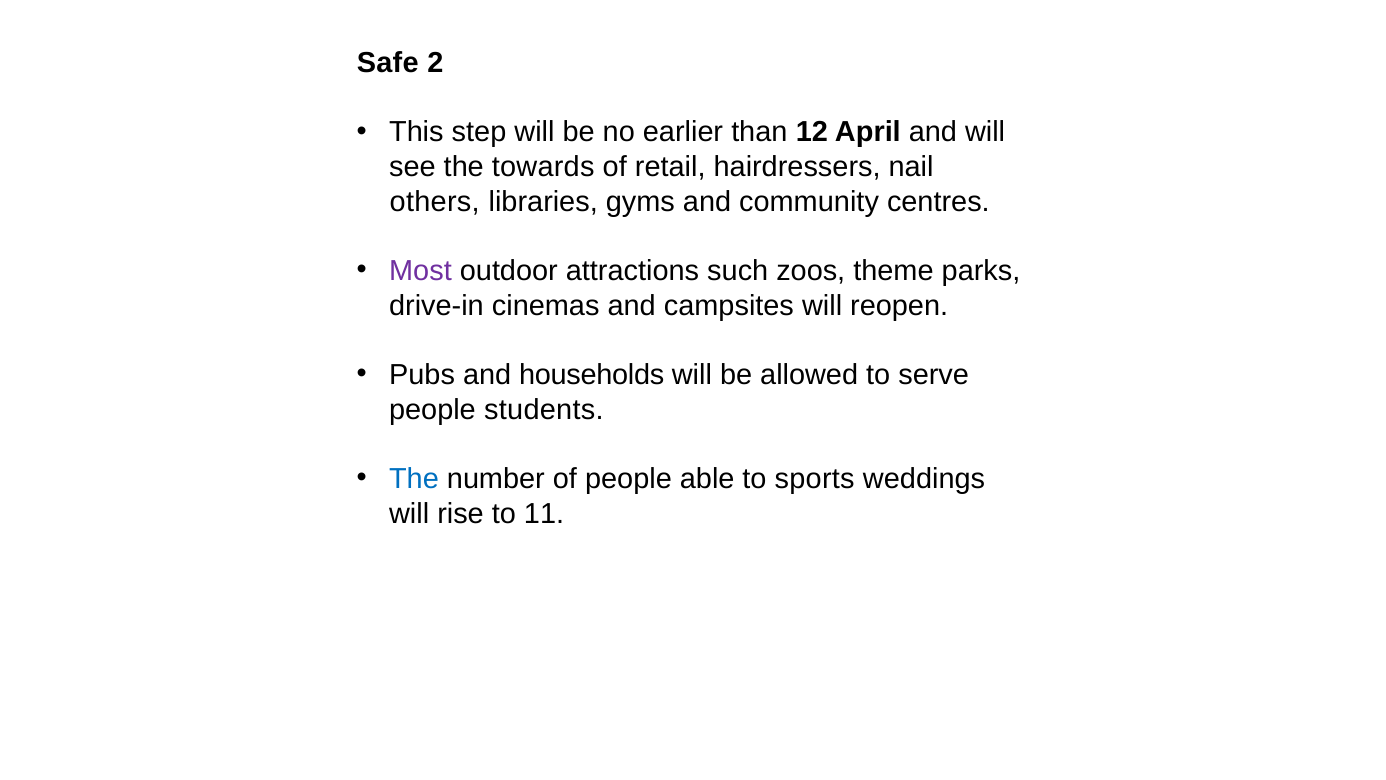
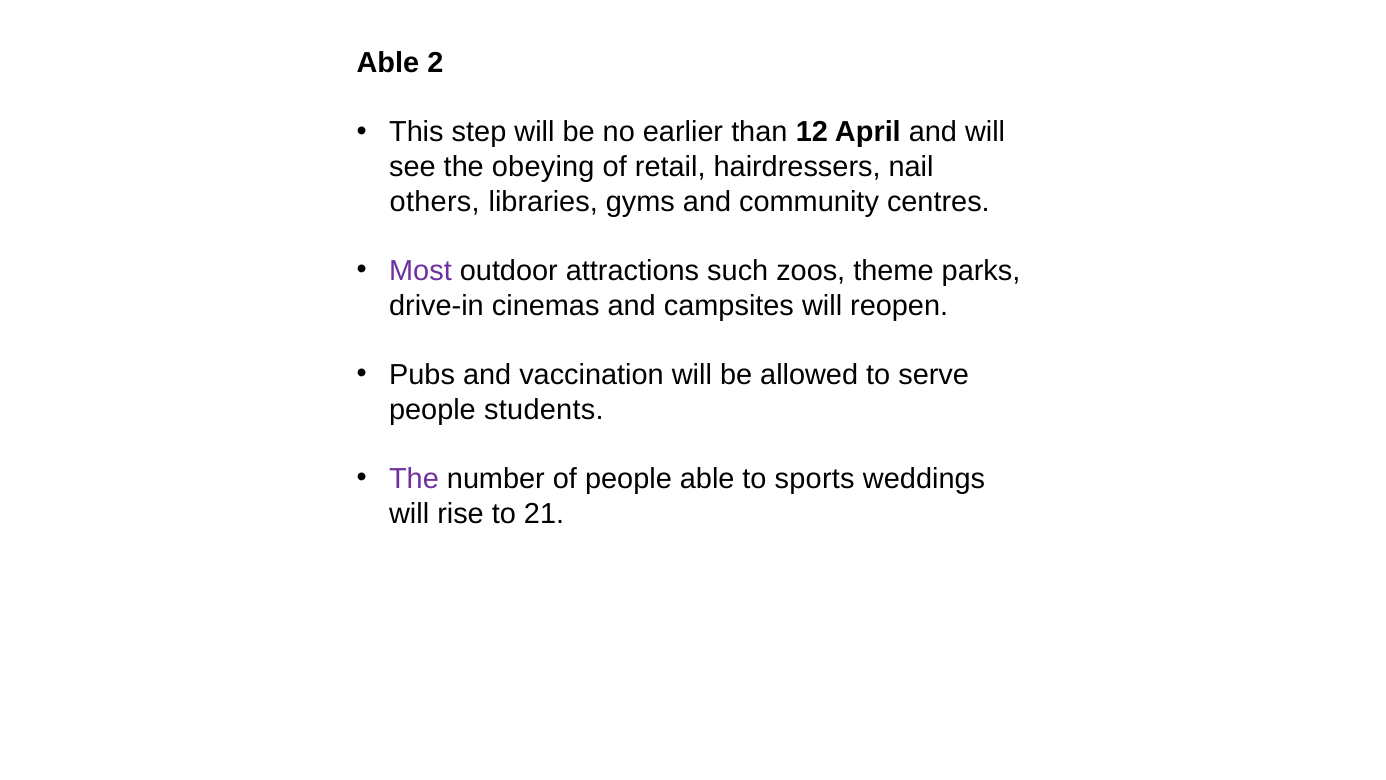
Safe: Safe -> Able (388, 63)
towards: towards -> obeying (543, 167)
households: households -> vaccination (592, 375)
The colour: blue -> purple (414, 479)
11: 11 -> 21 (544, 513)
